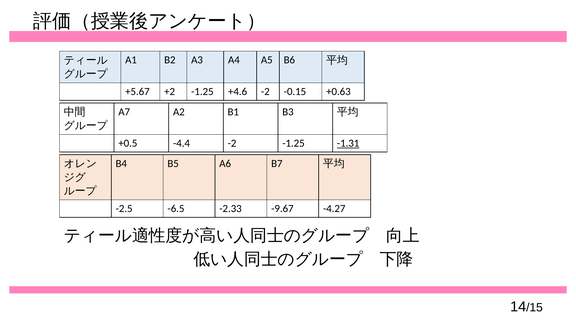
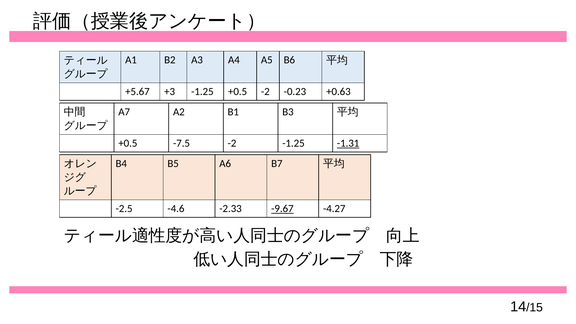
+2: +2 -> +3 (170, 92)
-1.25 +4.6: +4.6 -> +0.5 (238, 92)
-0.15: -0.15 -> -0.23 (295, 92)
-4.4: -4.4 -> -7.5 (181, 143)
-6.5: -6.5 -> -4.6 (176, 209)
-9.67 underline: none -> present (282, 209)
